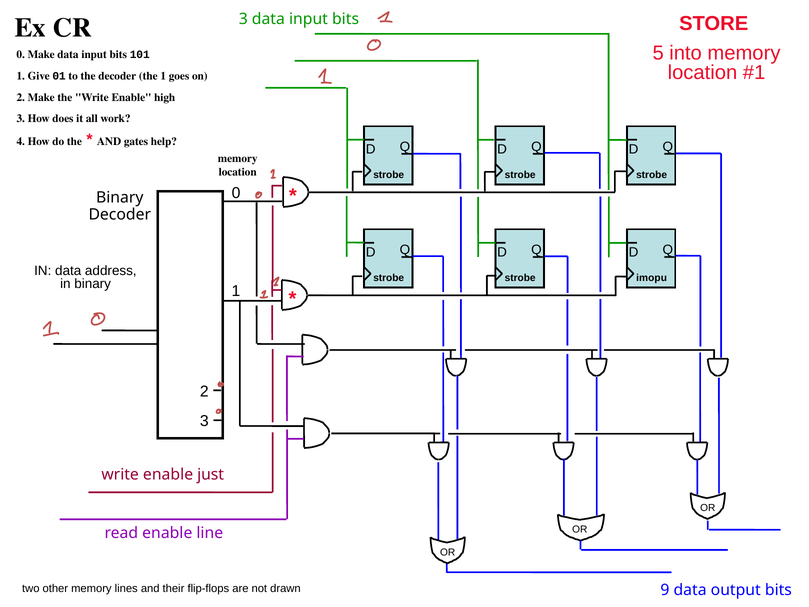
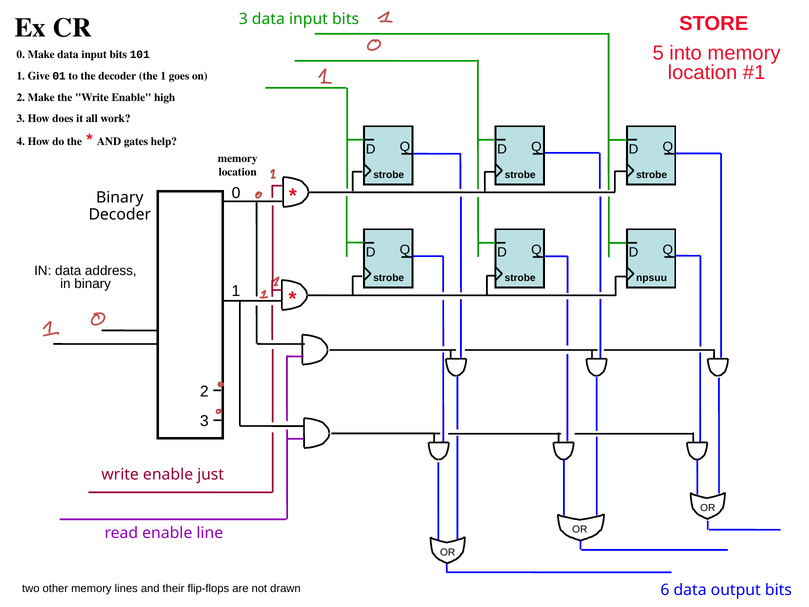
imopu: imopu -> npsuu (652, 278)
9: 9 -> 6 (665, 590)
